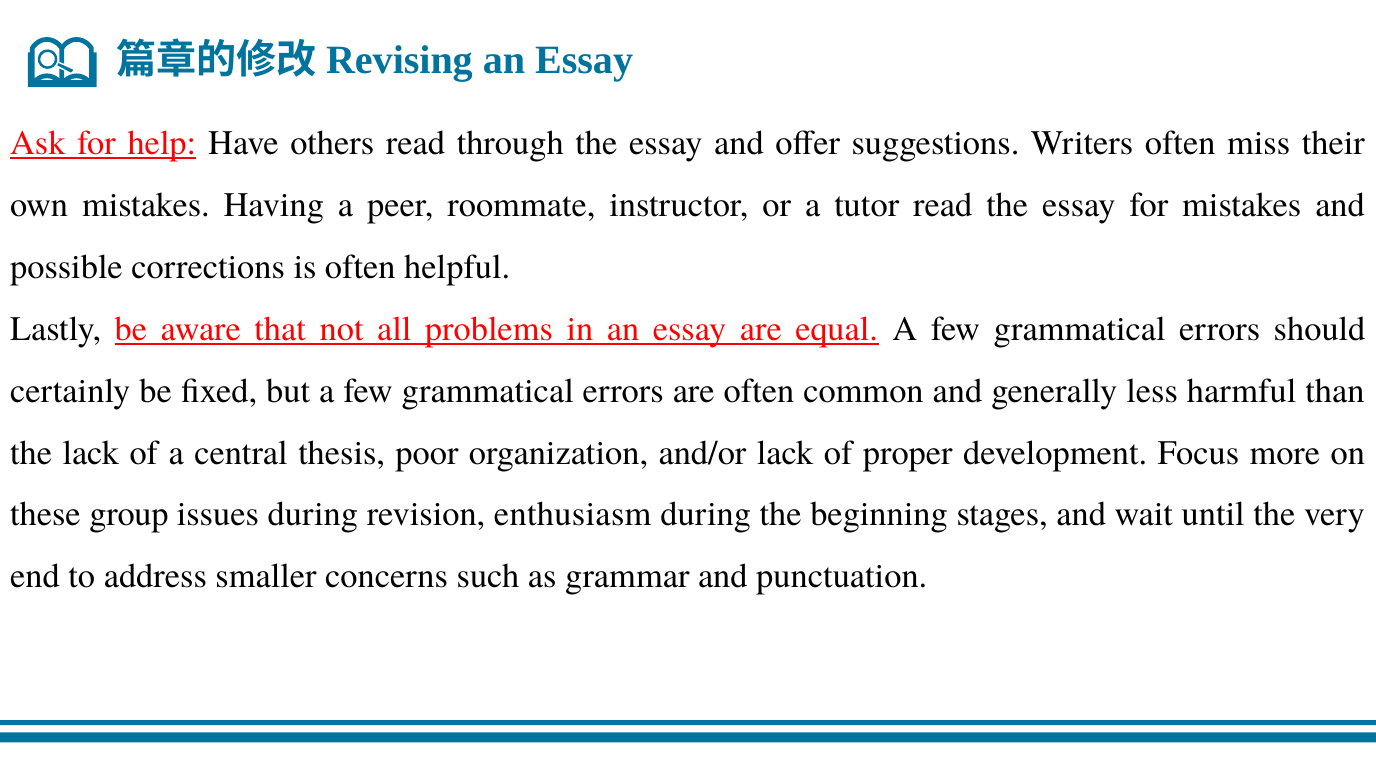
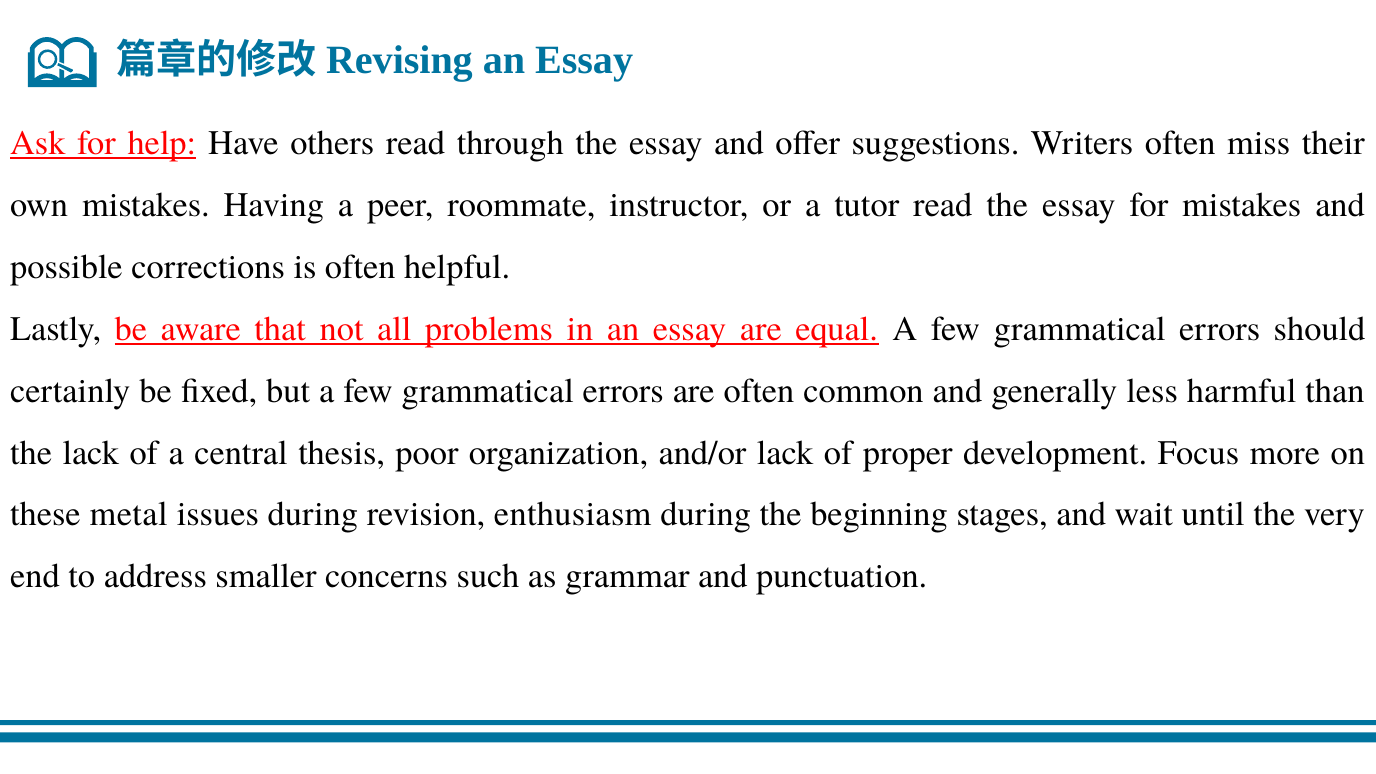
group: group -> metal (129, 515)
